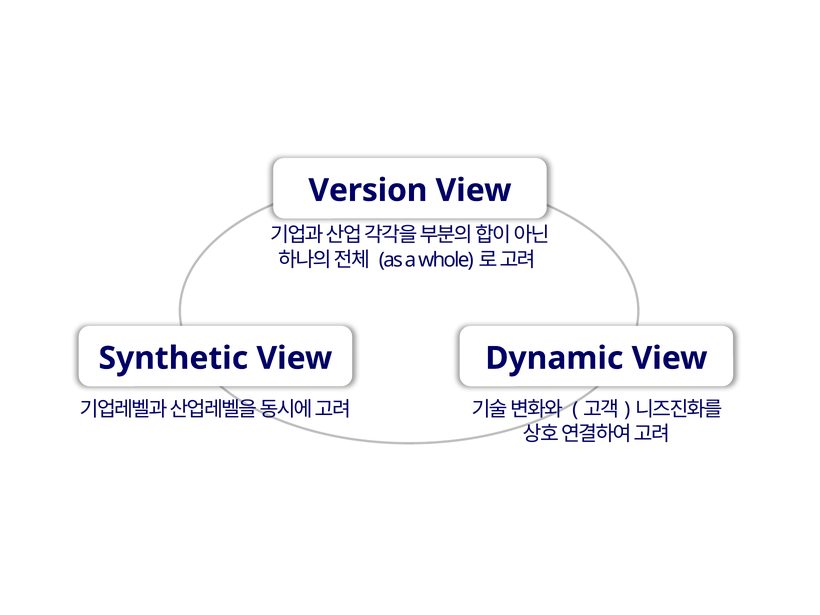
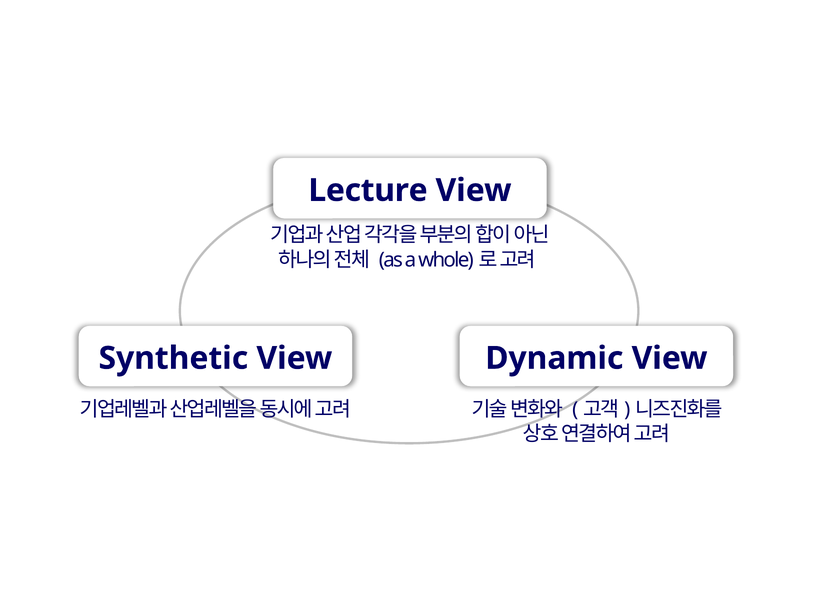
Version: Version -> Lecture (368, 190)
